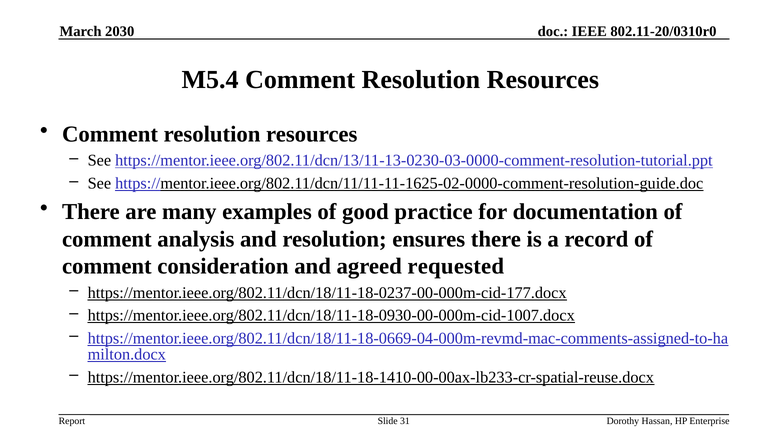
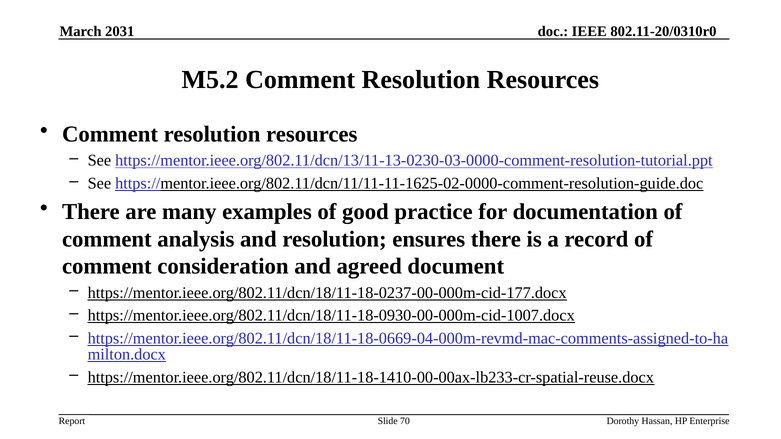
2030: 2030 -> 2031 (120, 31)
M5.4: M5.4 -> M5.2 (210, 80)
requested: requested -> document (456, 267)
31: 31 -> 70 (405, 421)
